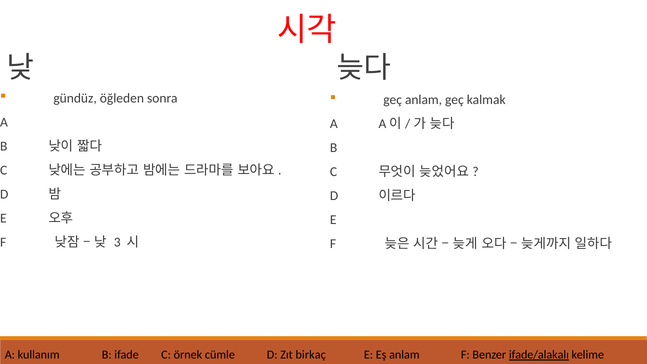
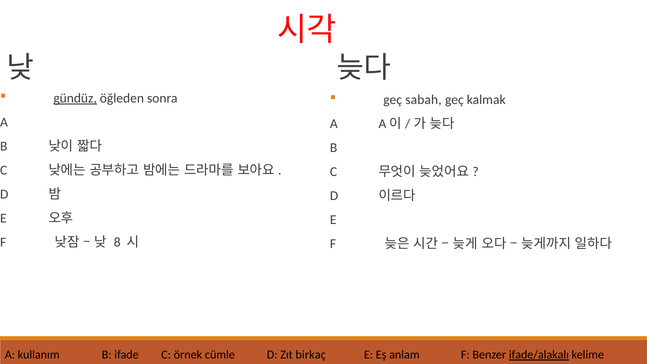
gündüz underline: none -> present (75, 98)
geç anlam: anlam -> sabah (423, 100)
3: 3 -> 8 (117, 242)
